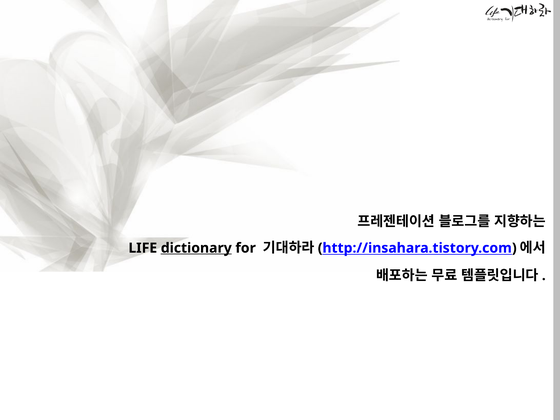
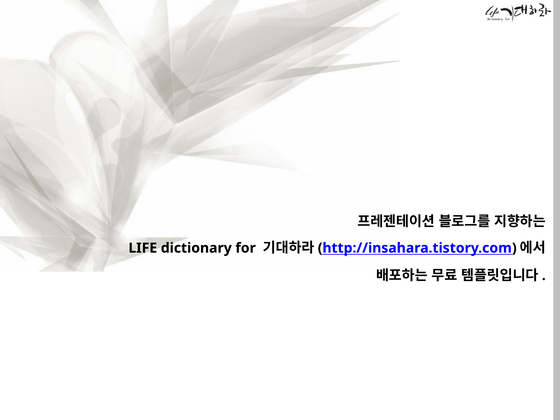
dictionary underline: present -> none (196, 248)
